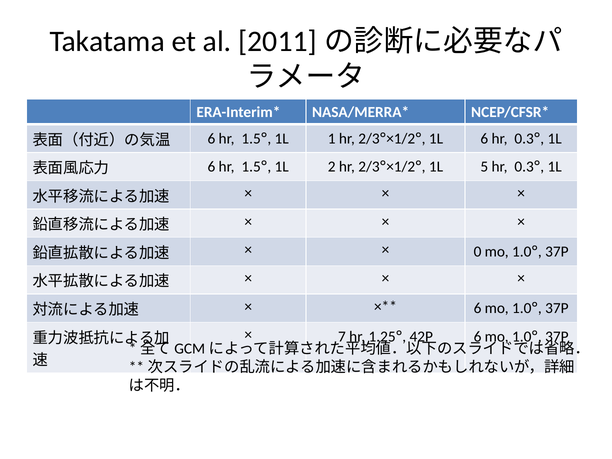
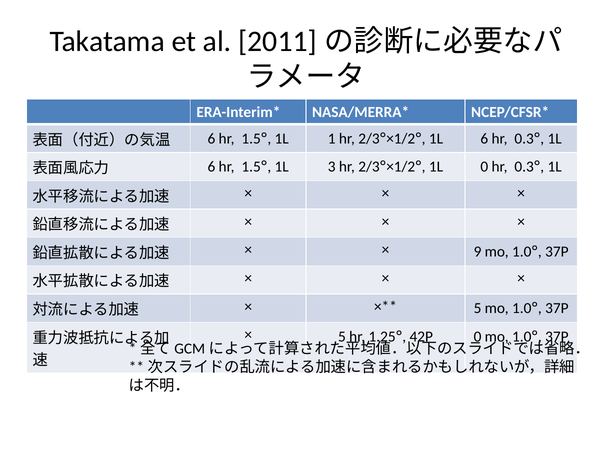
2: 2 -> 3 (332, 167)
1L 5: 5 -> 0 (484, 167)
0: 0 -> 9 (477, 252)
6: 6 -> 5 (477, 308)
7: 7 -> 5 (342, 337)
42P 6: 6 -> 0 (477, 337)
